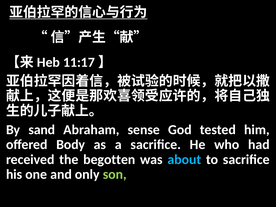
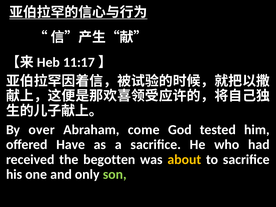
sand: sand -> over (42, 130)
sense: sense -> come (144, 130)
Body: Body -> Have (71, 145)
about colour: light blue -> yellow (184, 160)
